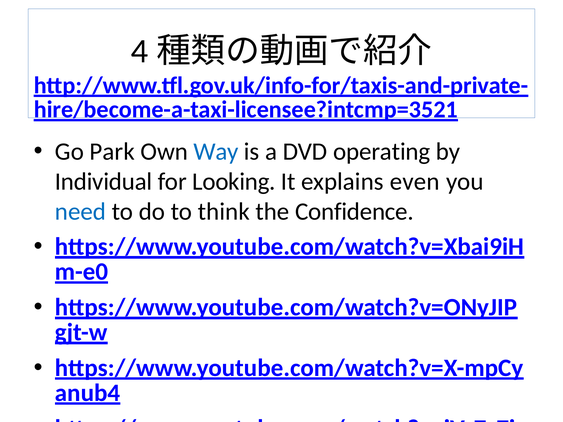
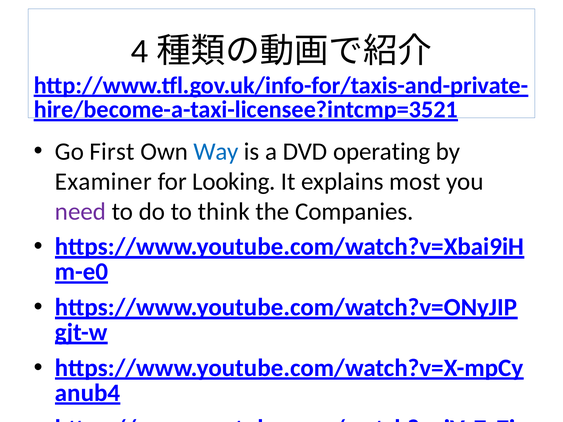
Park: Park -> First (112, 152)
Individual: Individual -> Examiner (103, 182)
even: even -> most (415, 182)
need colour: blue -> purple (80, 212)
Confidence: Confidence -> Companies (354, 212)
